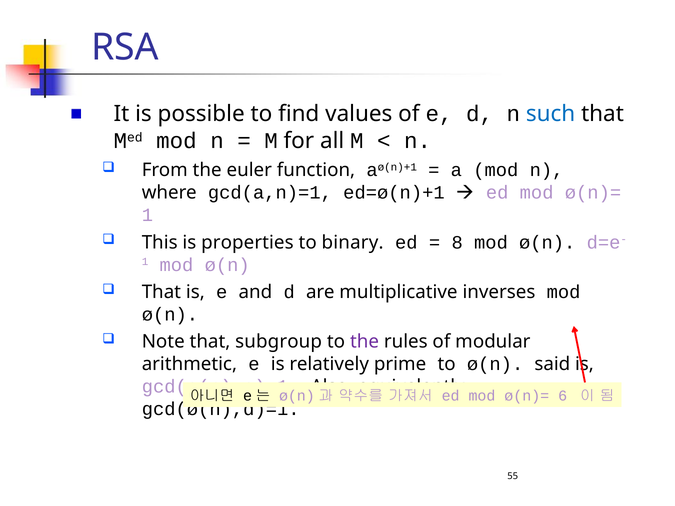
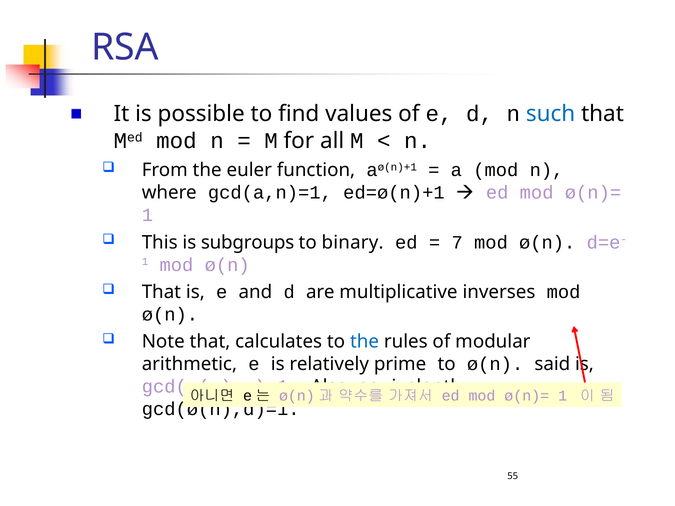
properties: properties -> subgroups (248, 242)
8: 8 -> 7 (457, 242)
subgroup: subgroup -> calculates (279, 342)
the colour: purple -> blue (365, 342)
6: 6 -> 1 (563, 396)
